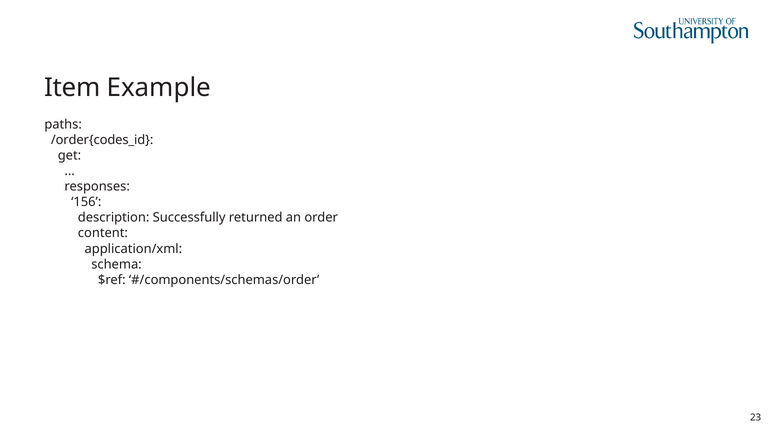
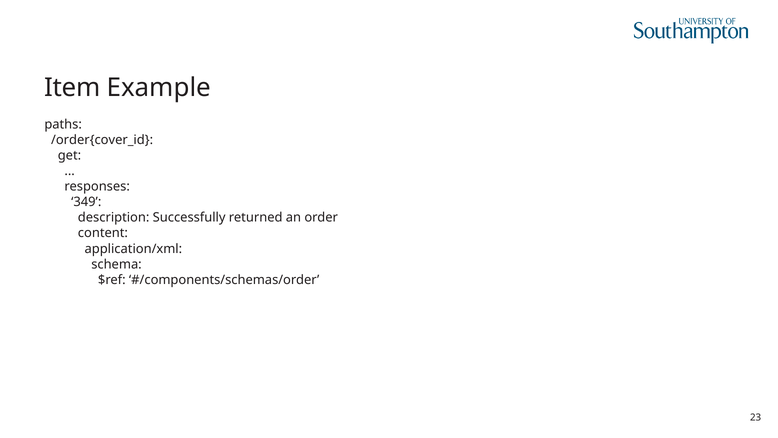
/order{codes_id: /order{codes_id -> /order{cover_id (102, 140)
156: 156 -> 349 (86, 202)
